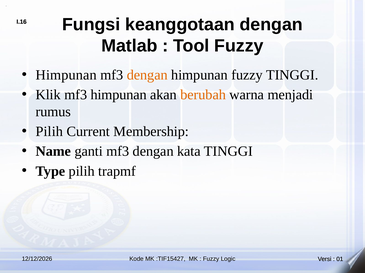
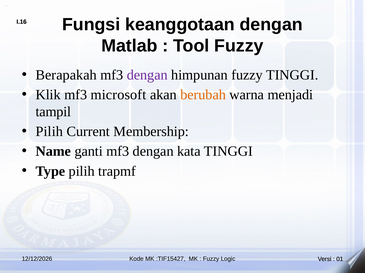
Himpunan: Himpunan -> Berapakah (66, 75)
dengan colour: orange -> purple (147, 75)
mf3 himpunan: himpunan -> microsoft (118, 95)
rumus: rumus -> tampil (53, 112)
